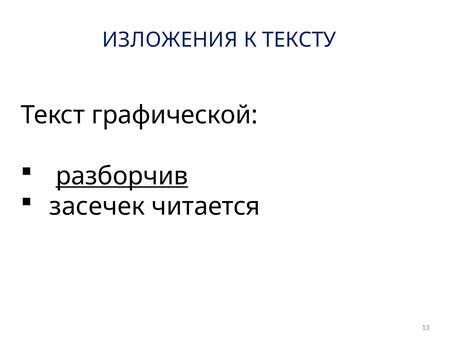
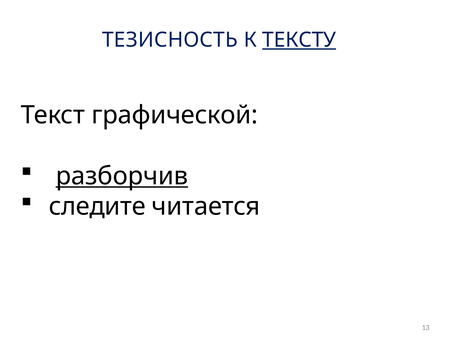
ИЗЛОЖЕНИЯ: ИЗЛОЖЕНИЯ -> ТЕЗИСНОСТЬ (170, 40)
ТЕКСТУ underline: none -> present (299, 40)
засечек: засечек -> следите (97, 206)
